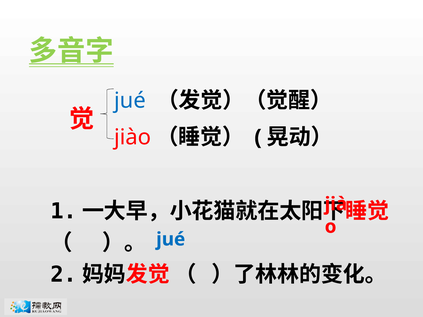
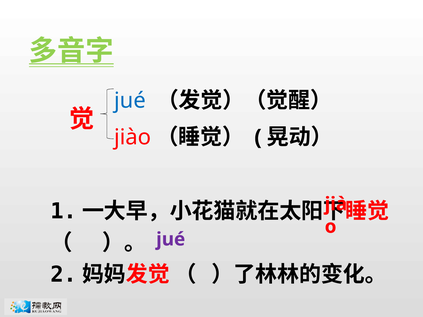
jué colour: blue -> purple (171, 239)
